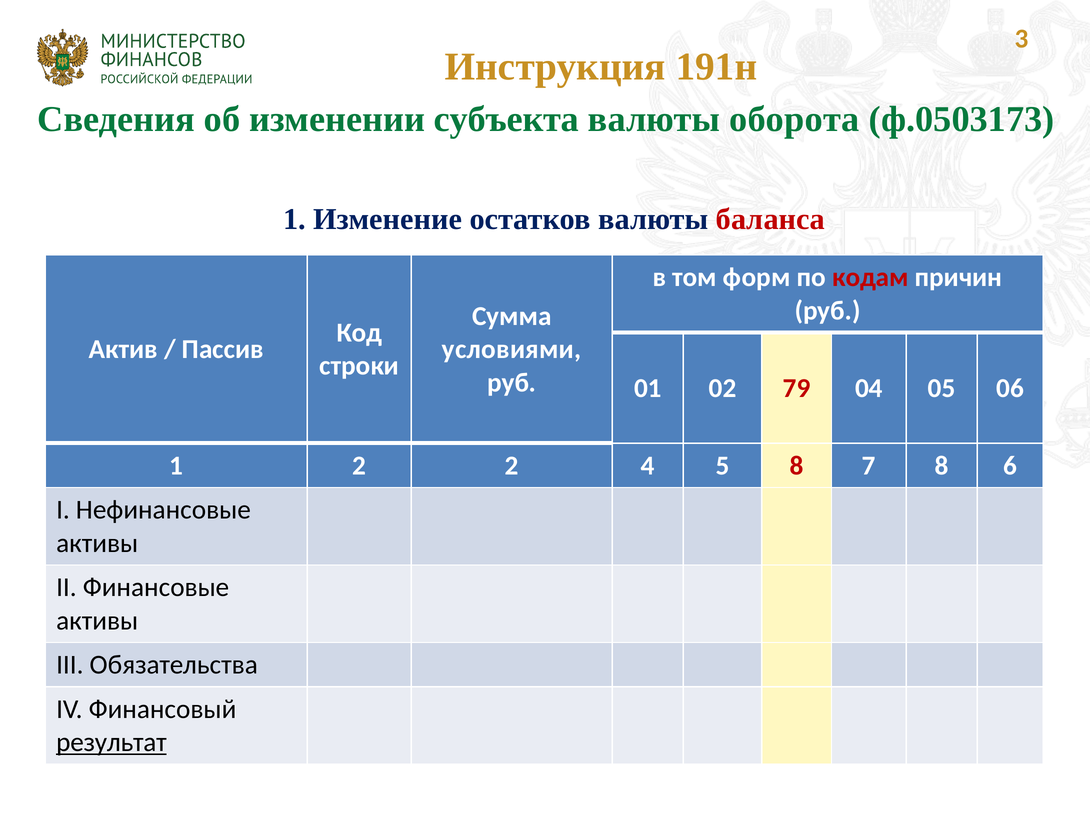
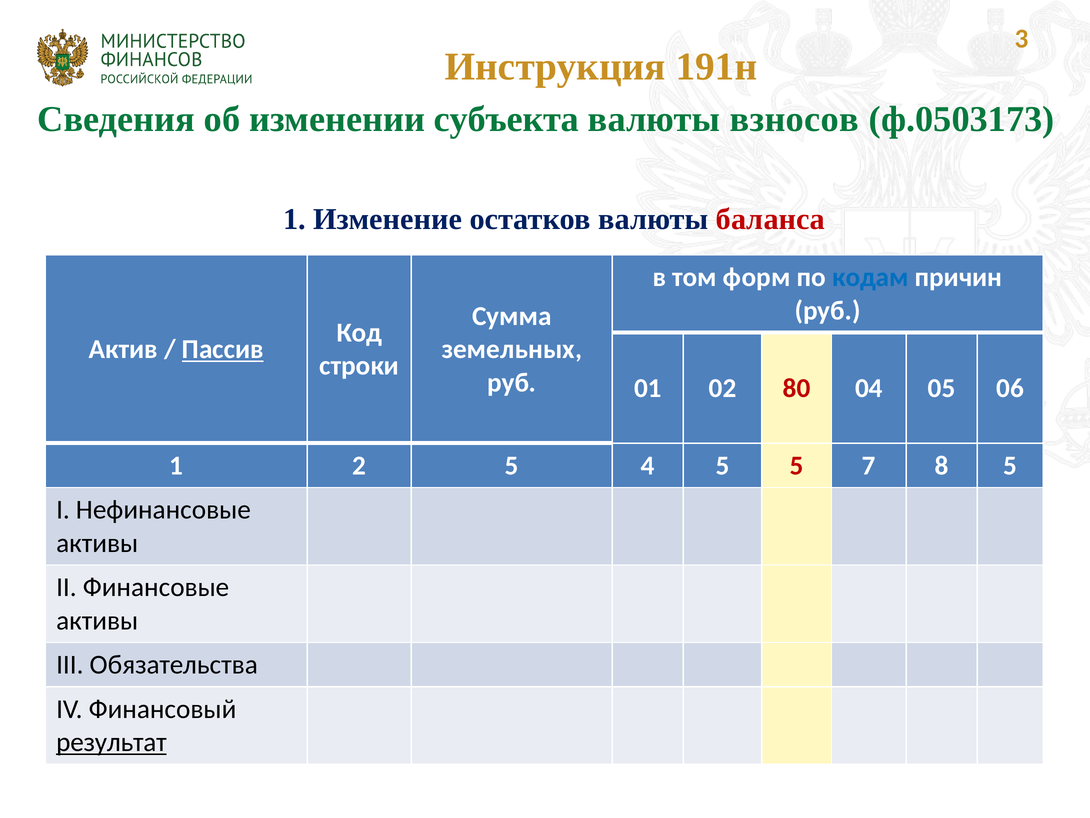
оборота: оборота -> взносов (794, 119)
кодам colour: red -> blue (870, 277)
Пассив underline: none -> present (223, 349)
условиями: условиями -> земельных (512, 349)
79: 79 -> 80 (797, 388)
2 2: 2 -> 5 (512, 465)
5 8: 8 -> 5 (797, 465)
8 6: 6 -> 5 (1010, 465)
